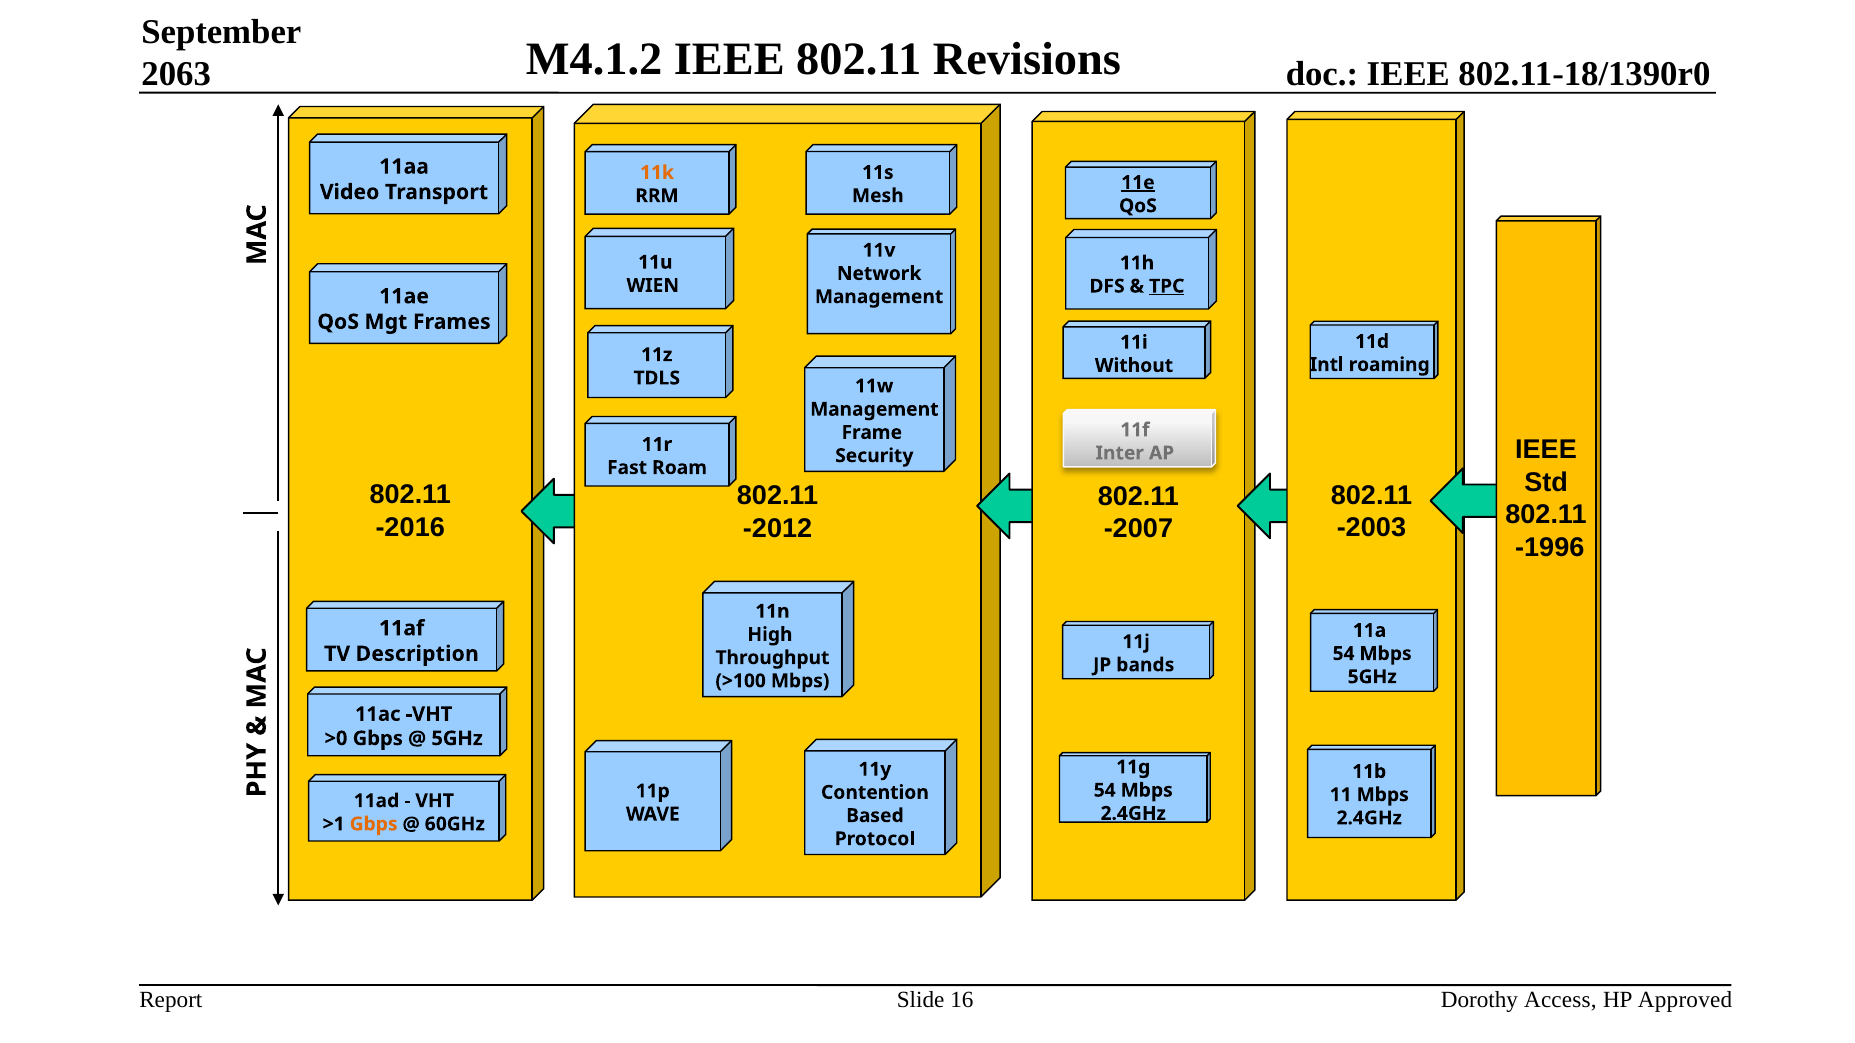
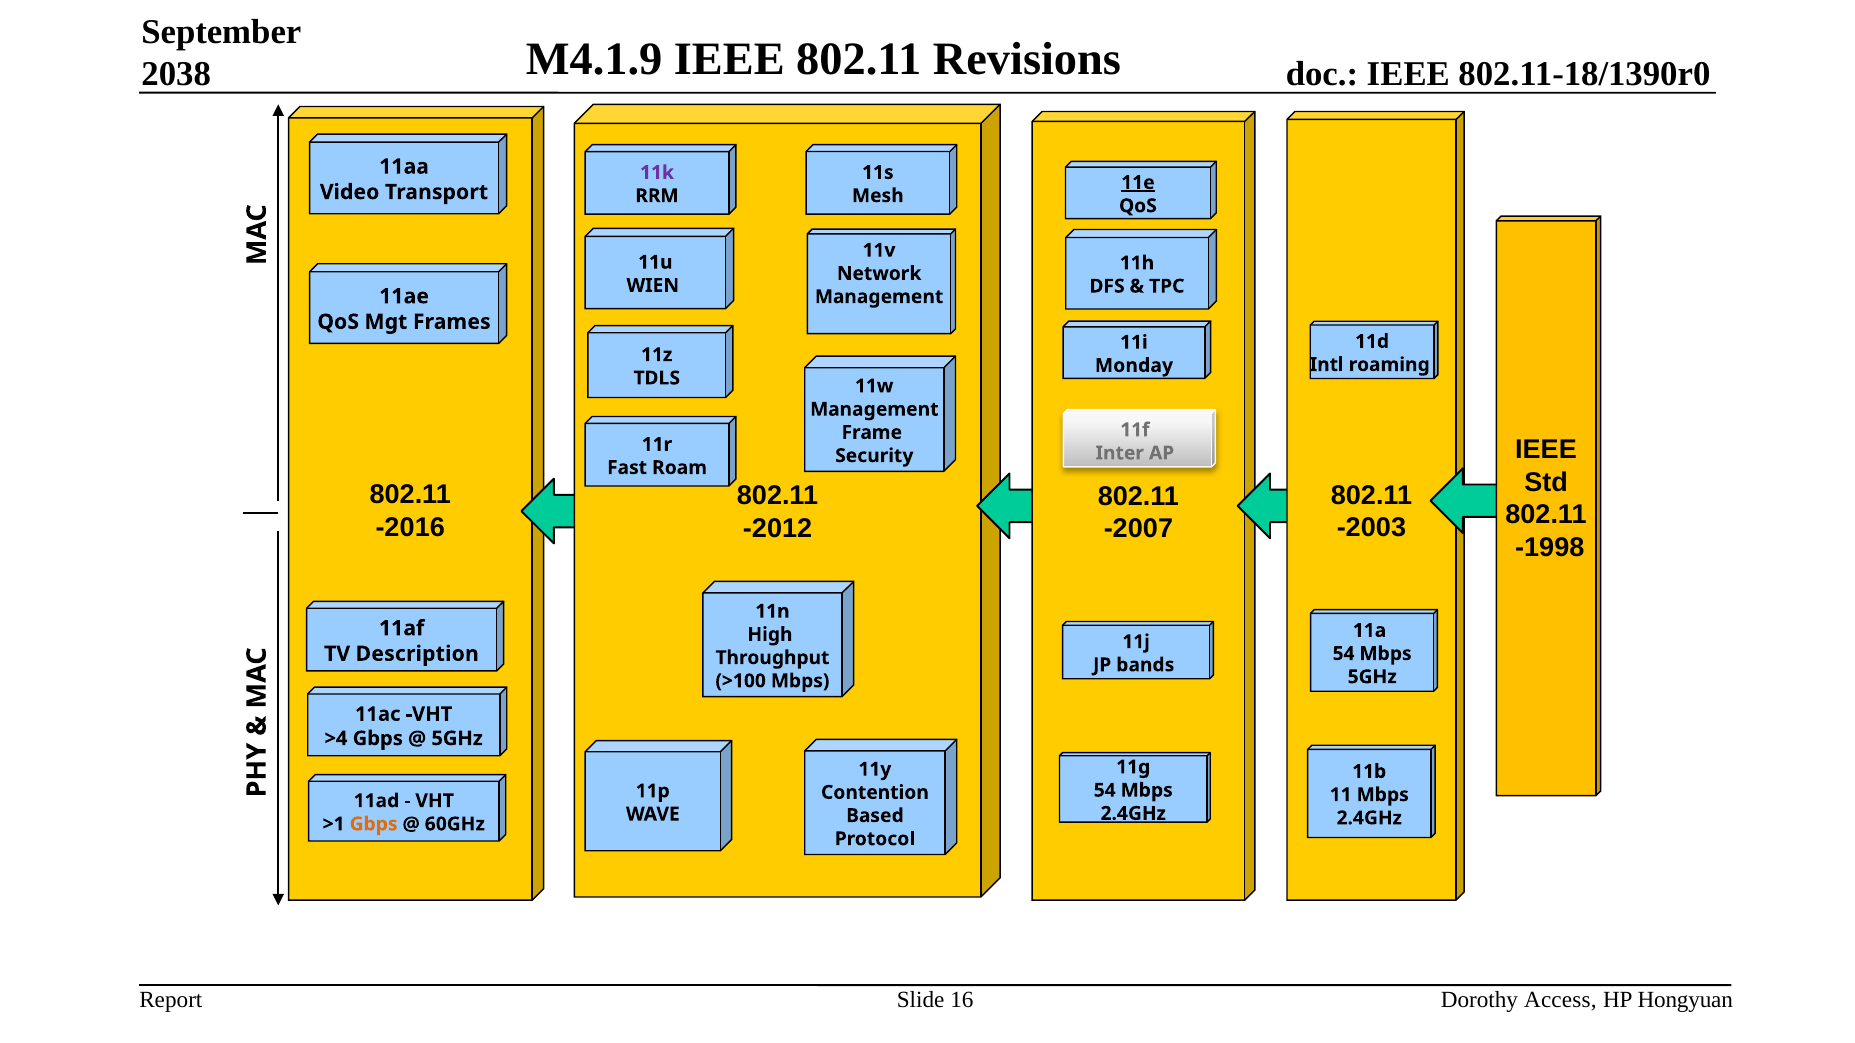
M4.1.2: M4.1.2 -> M4.1.9 (594, 59)
2063: 2063 -> 2038 (176, 74)
11k colour: orange -> purple (657, 173)
TPC underline: present -> none (1167, 286)
Without: Without -> Monday (1134, 366)
-1996: -1996 -> -1998 (1550, 547)
>0: >0 -> >4 (336, 739)
Approved: Approved -> Hongyuan (1685, 1001)
